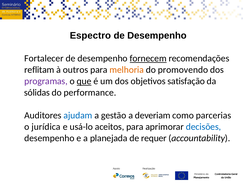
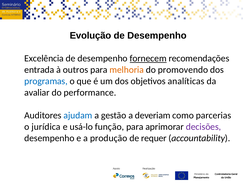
Espectro: Espectro -> Evolução (90, 35)
Fortalecer: Fortalecer -> Excelência (44, 58)
reflitam: reflitam -> entrada (39, 70)
programas colour: purple -> blue (46, 81)
que underline: present -> none (84, 81)
satisfação: satisfação -> analíticas (186, 81)
sólidas: sólidas -> avaliar (37, 92)
aceitos: aceitos -> função (110, 126)
decisões colour: blue -> purple (204, 126)
planejada: planejada -> produção (109, 138)
